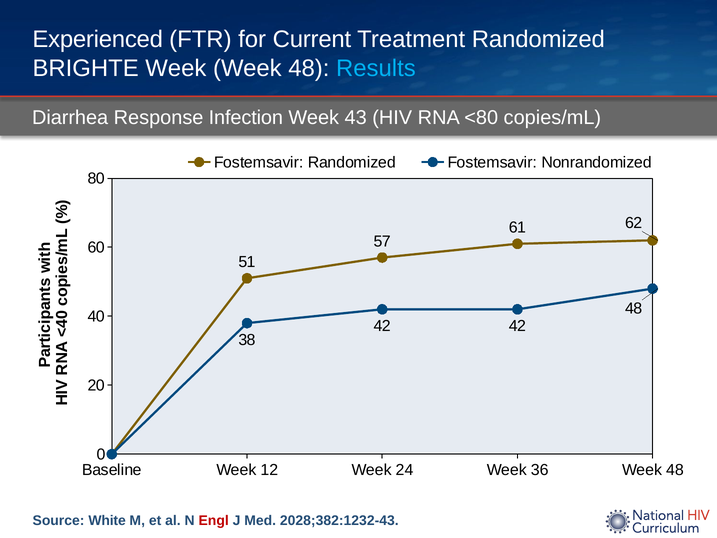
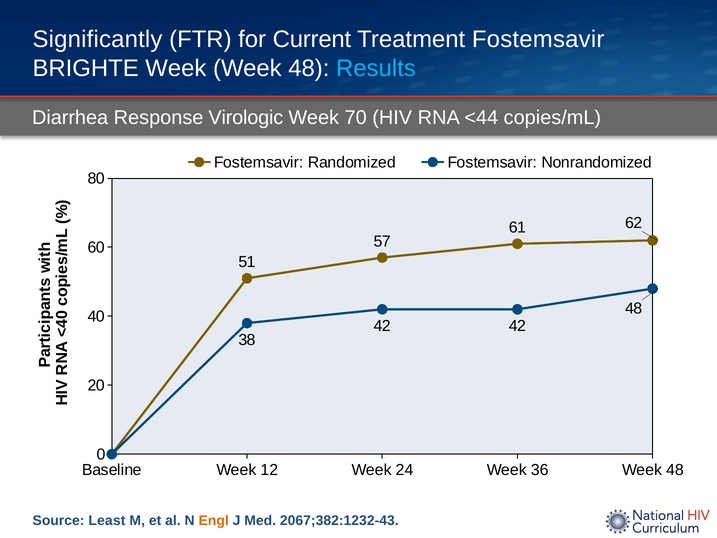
Experienced: Experienced -> Significantly (97, 39)
Treatment Randomized: Randomized -> Fostemsavir (538, 39)
Infection: Infection -> Virologic (246, 118)
43: 43 -> 70 (356, 118)
<80: <80 -> <44 (481, 118)
White: White -> Least (107, 520)
Engl colour: red -> orange (214, 520)
2028;382:1232-43: 2028;382:1232-43 -> 2067;382:1232-43 (339, 520)
